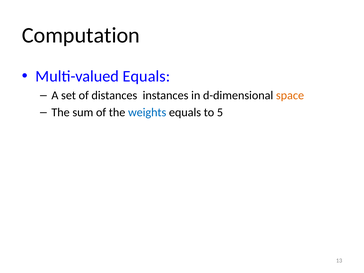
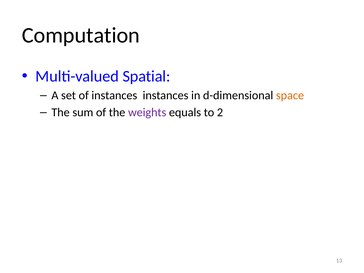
Multi-valued Equals: Equals -> Spatial (147, 76)
of distances: distances -> instances (114, 95)
weights colour: blue -> purple (147, 112)
5: 5 -> 2 (220, 112)
